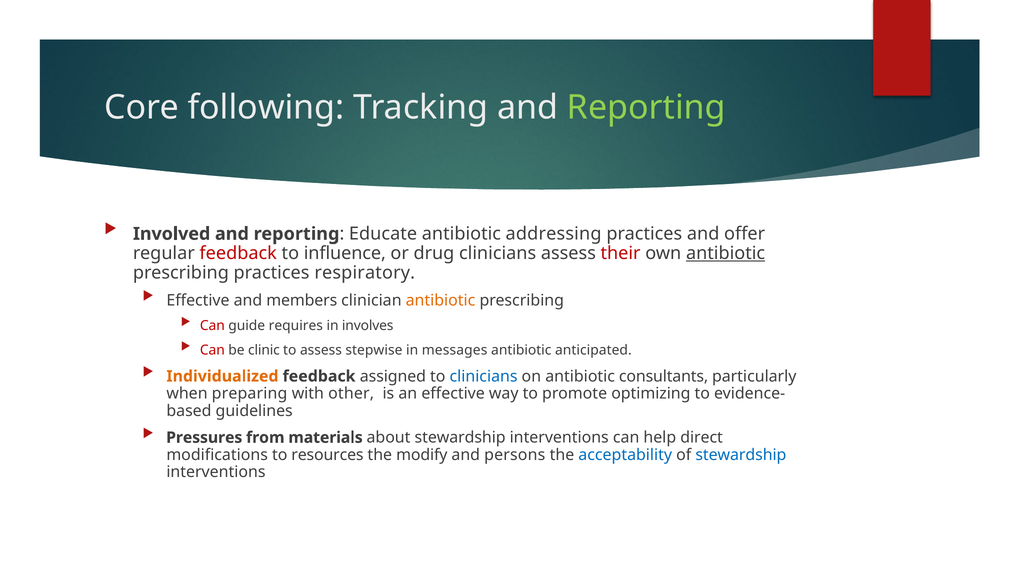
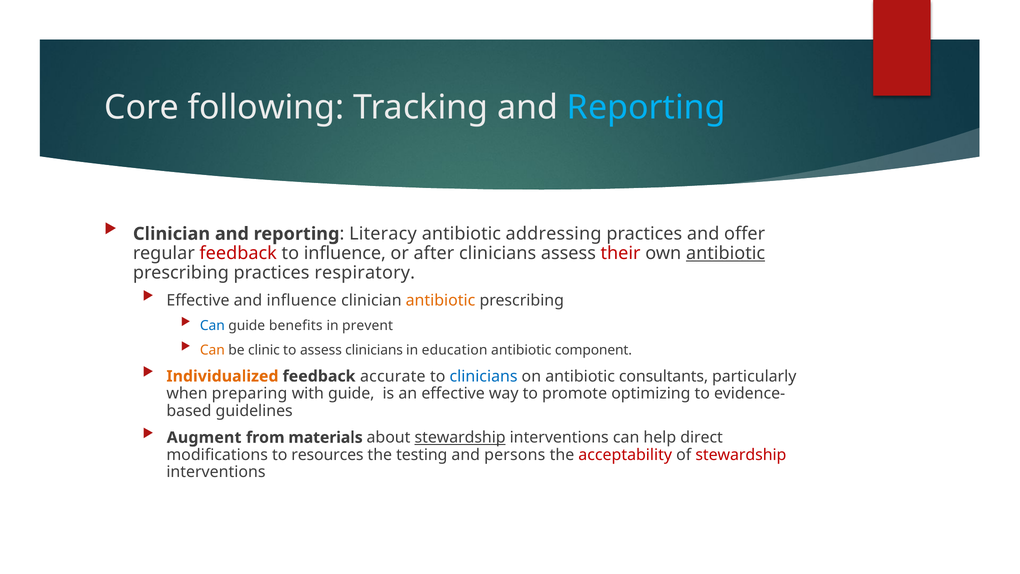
Reporting colour: light green -> light blue (646, 108)
Involved: Involved -> Clinician (172, 234)
Educate: Educate -> Literacy (383, 234)
drug: drug -> after (434, 253)
and members: members -> influence (302, 300)
Can colour: red -> blue (212, 326)
requires: requires -> benefits (296, 326)
involves: involves -> prevent (368, 326)
Can colour: red -> orange (212, 350)
assess stepwise: stepwise -> clinicians (374, 350)
messages: messages -> education (455, 350)
anticipated: anticipated -> component (593, 350)
assigned: assigned -> accurate (393, 376)
with other: other -> guide (351, 393)
Pressures: Pressures -> Augment (204, 437)
stewardship underline: none -> present (460, 437)
modify: modify -> testing (422, 455)
acceptability colour: blue -> red (625, 455)
stewardship colour: blue -> red (741, 455)
